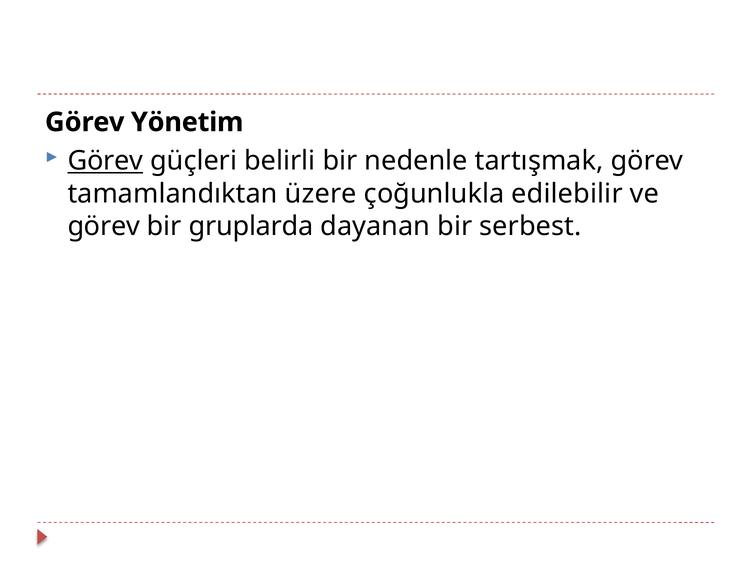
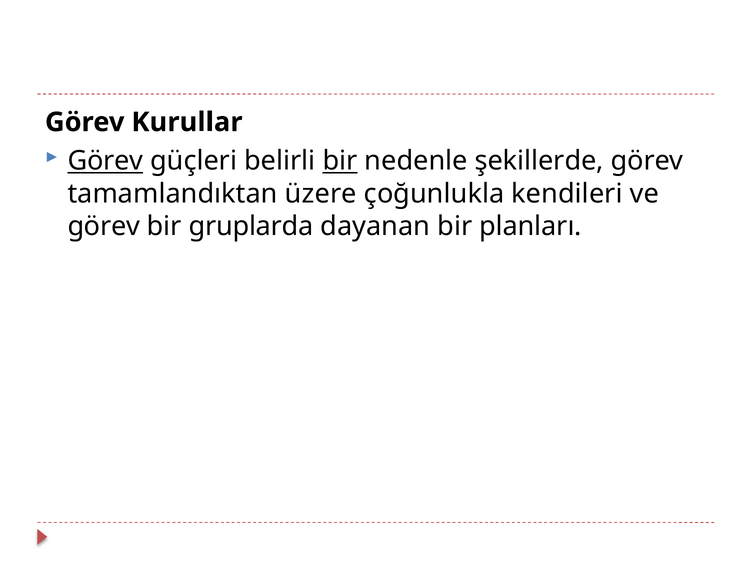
Yönetim: Yönetim -> Kurullar (187, 122)
bir underline: none -> present (340, 161)
tartışmak: tartışmak -> şekillerde (539, 161)
edilebilir: edilebilir -> kendileri (567, 194)
serbest: serbest -> planları (530, 226)
